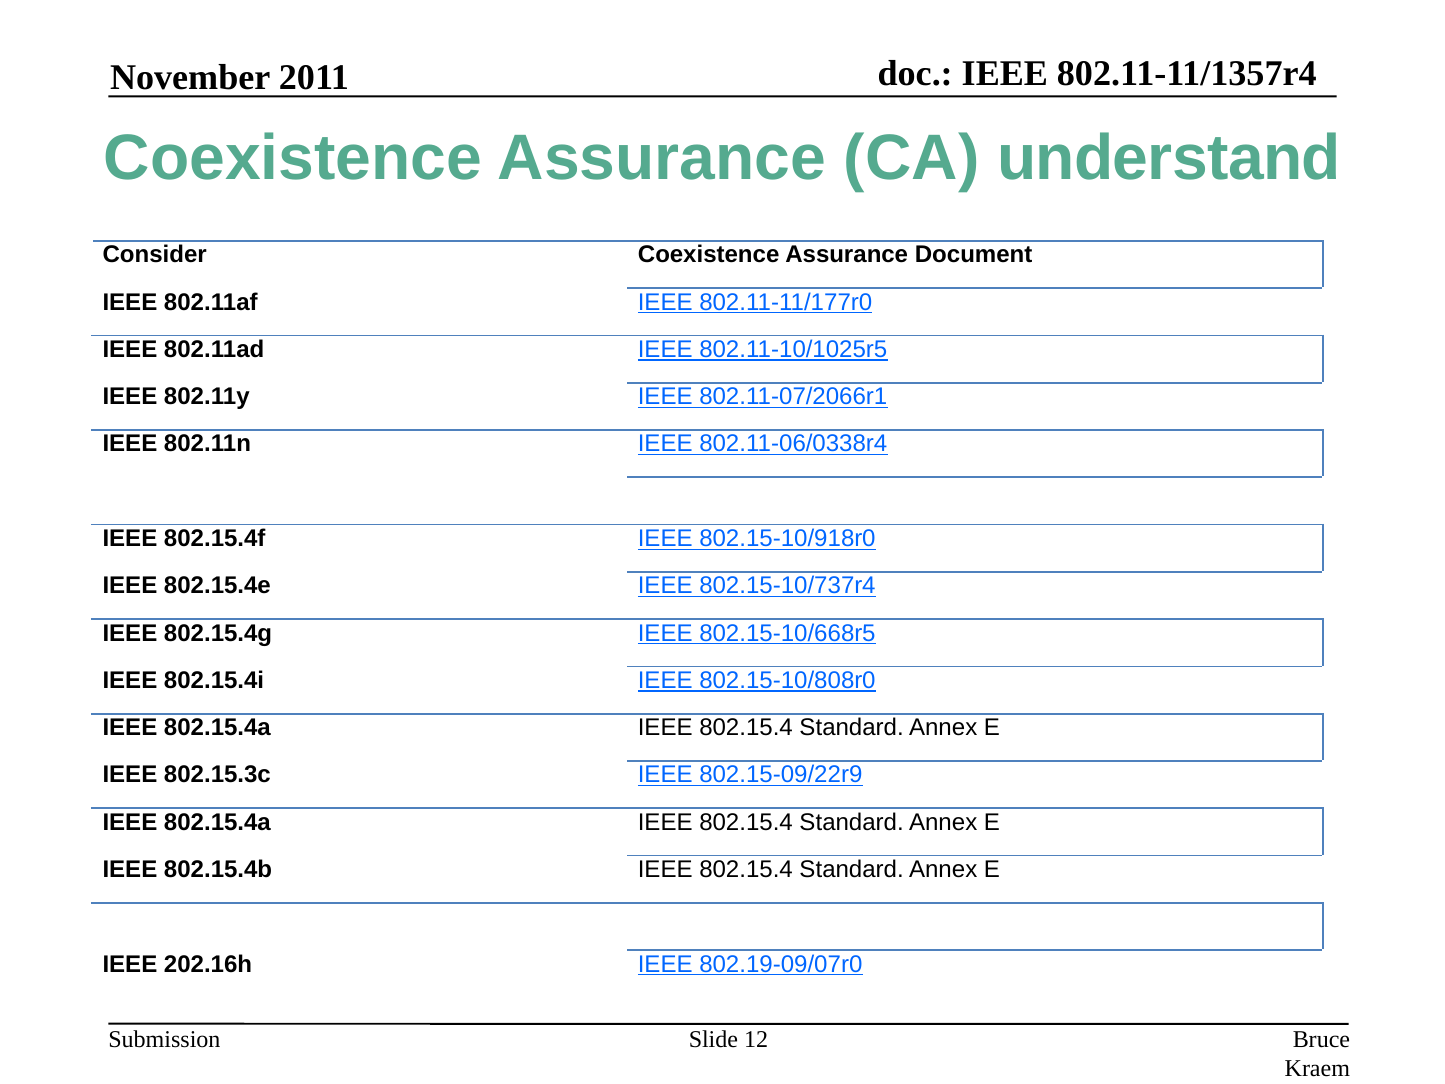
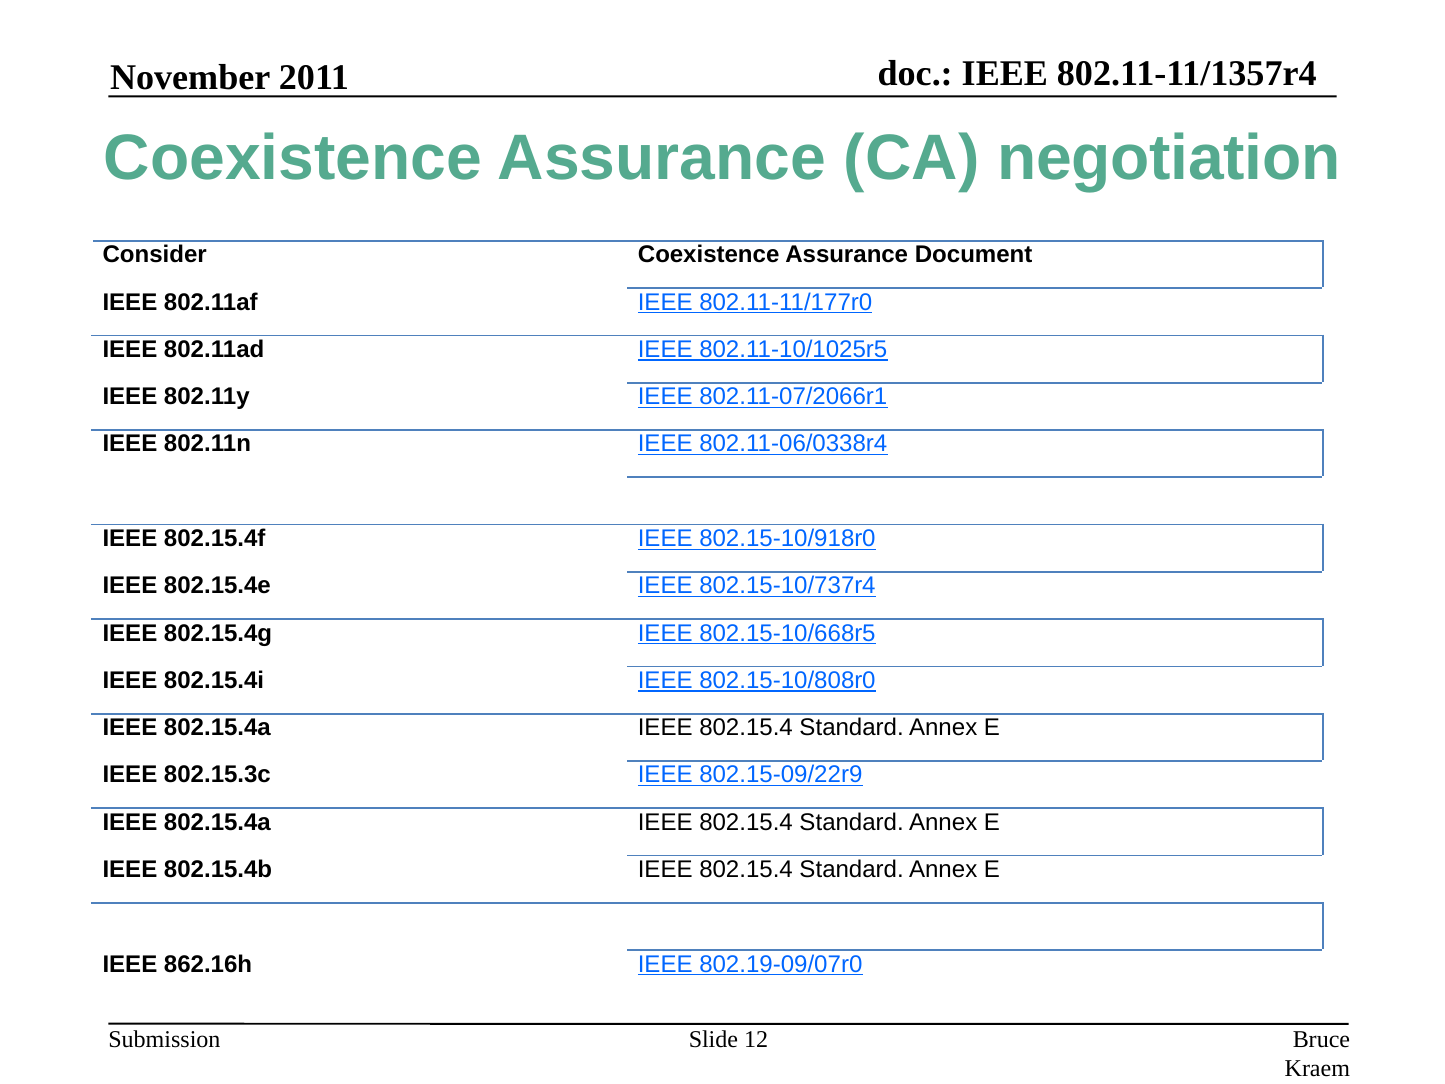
understand: understand -> negotiation (1169, 159)
202.16h: 202.16h -> 862.16h (208, 964)
